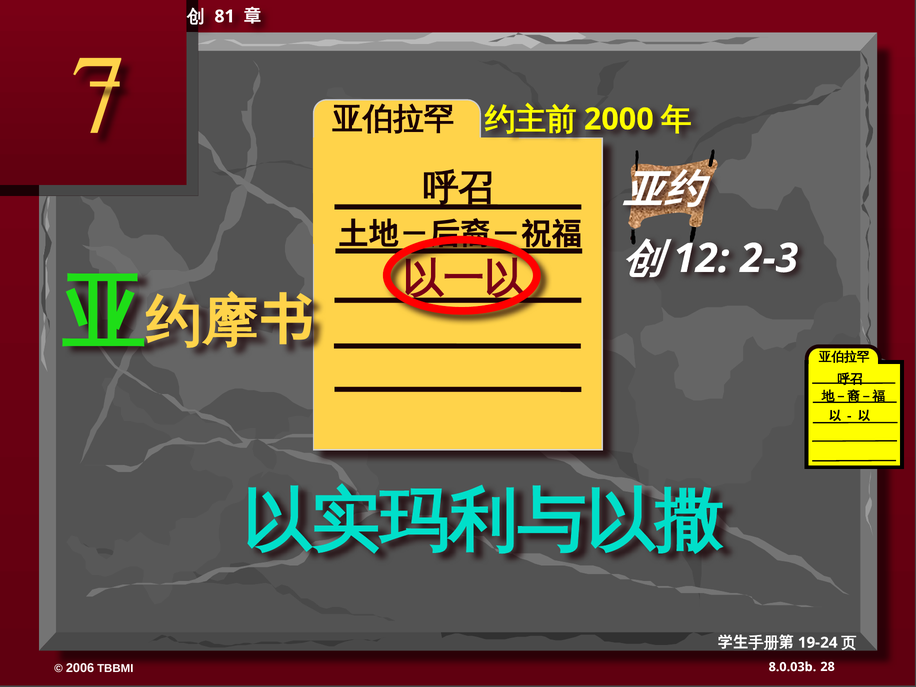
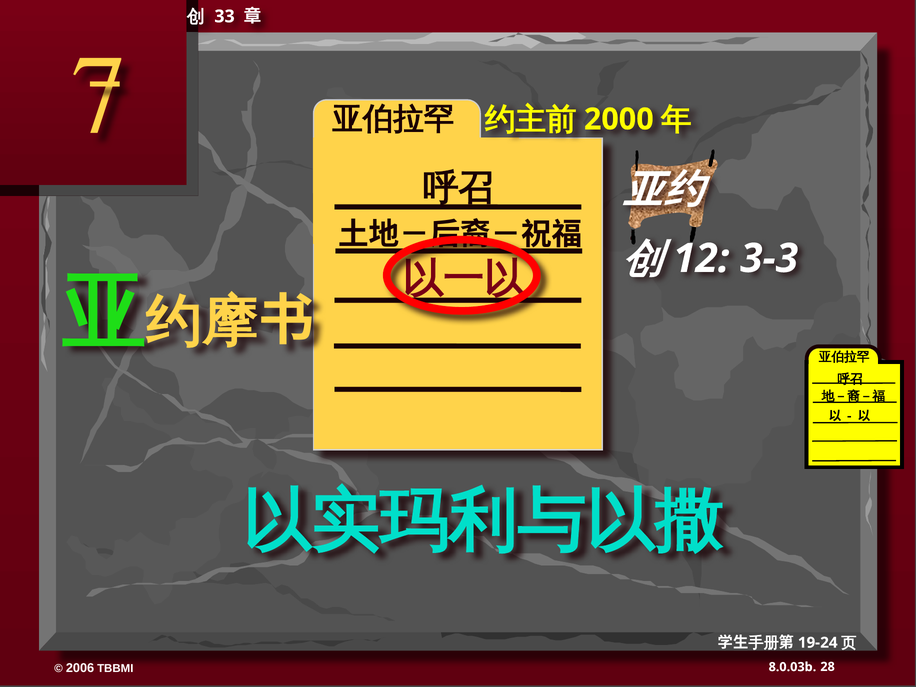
81: 81 -> 33 (225, 16)
2-3: 2-3 -> 3-3 (769, 259)
